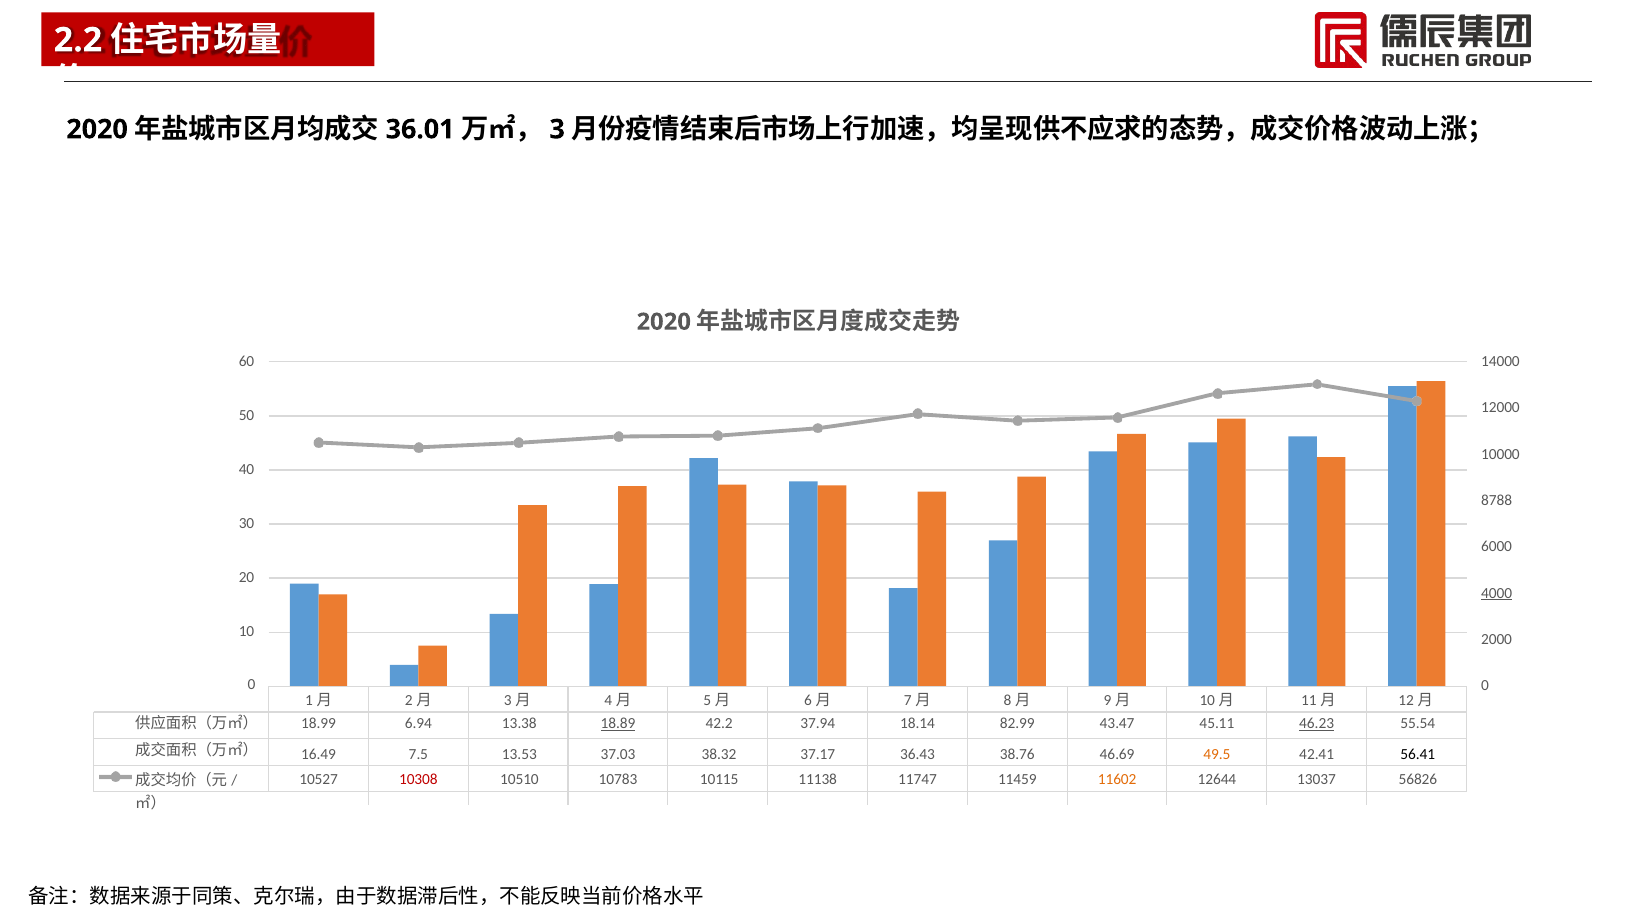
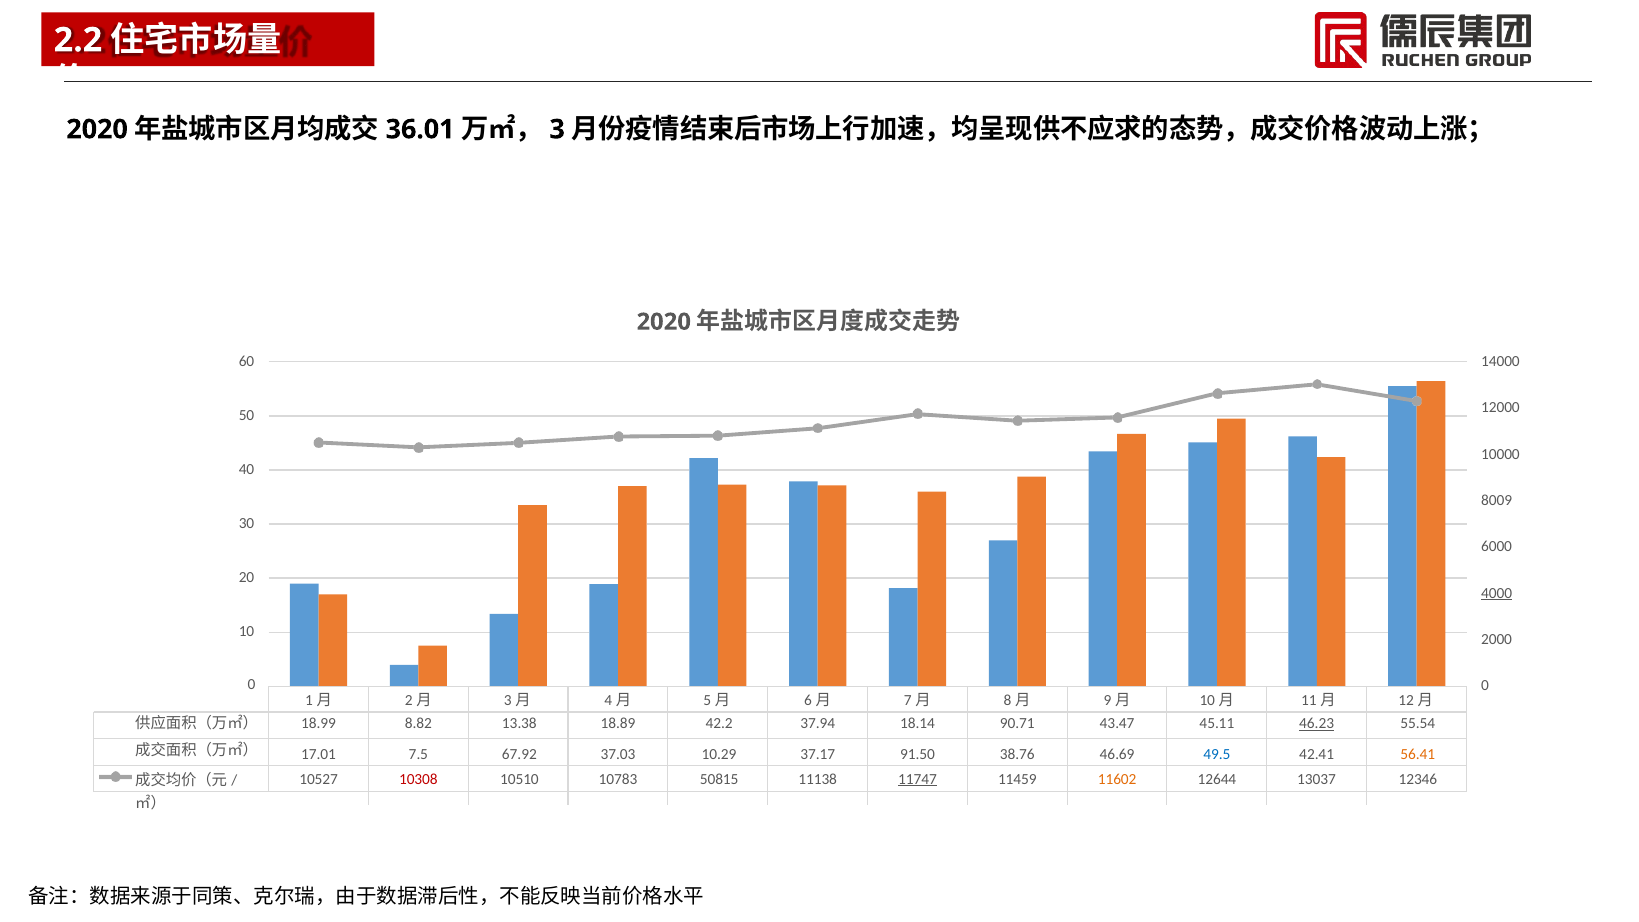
8788: 8788 -> 8009 (1497, 500)
6.94: 6.94 -> 8.82 (418, 724)
18.89 underline: present -> none (618, 724)
82.99: 82.99 -> 90.71 (1017, 724)
16.49: 16.49 -> 17.01 (319, 754)
13.53: 13.53 -> 67.92 (519, 754)
38.32: 38.32 -> 10.29 (719, 754)
36.43: 36.43 -> 91.50 (917, 754)
49.5 colour: orange -> blue (1217, 754)
56.41 colour: black -> orange (1418, 754)
10115: 10115 -> 50815 (719, 779)
11747 underline: none -> present (917, 779)
56826: 56826 -> 12346 (1418, 779)
